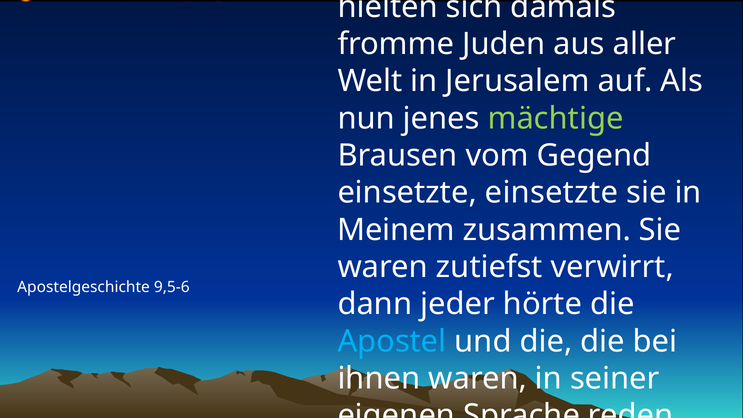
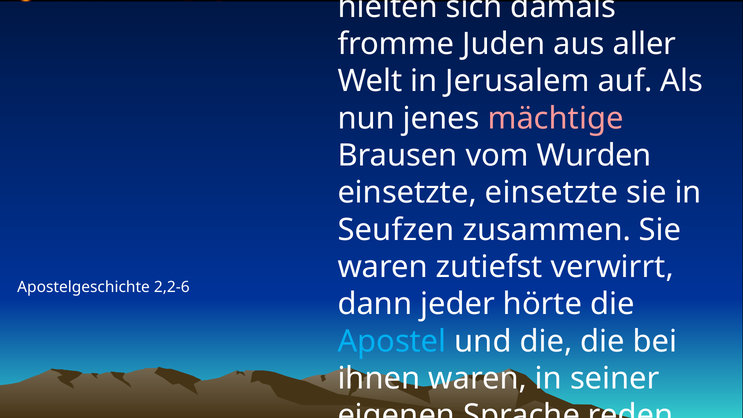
mächtige colour: light green -> pink (556, 118)
Gegend: Gegend -> Wurden (594, 156)
Meinem: Meinem -> Seufzen (396, 230)
9,5-6: 9,5-6 -> 2,2-6 (172, 287)
